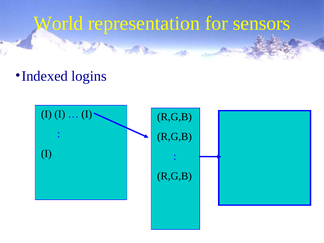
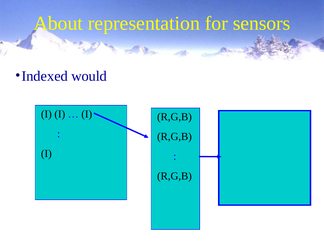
World: World -> About (58, 23)
logins: logins -> would (89, 76)
